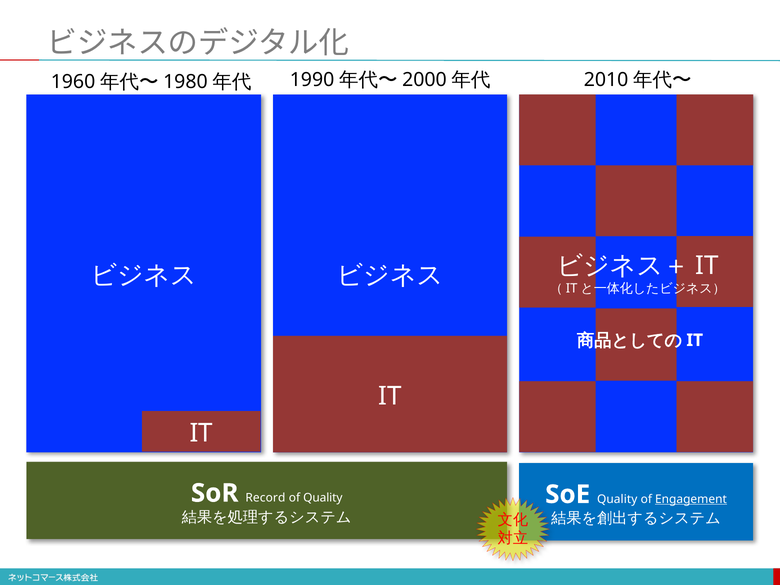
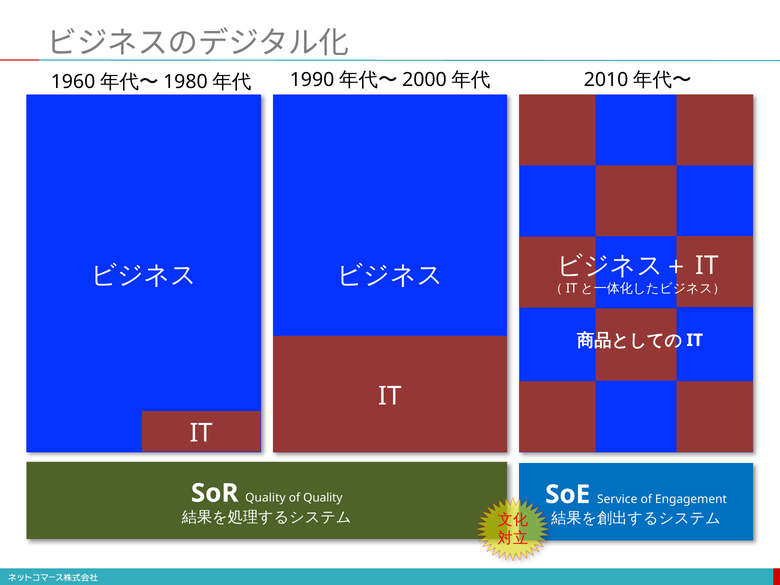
SoR Record: Record -> Quality (265, 498)
Quality: Quality -> Service (617, 499)
Engagement underline: present -> none (691, 499)
